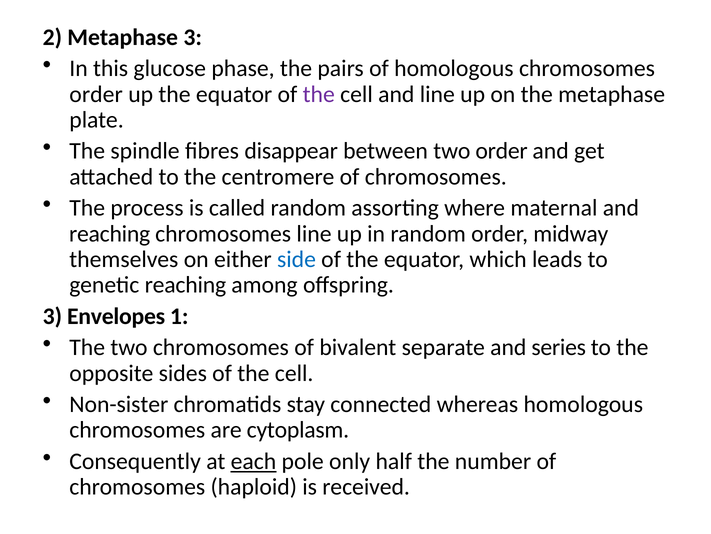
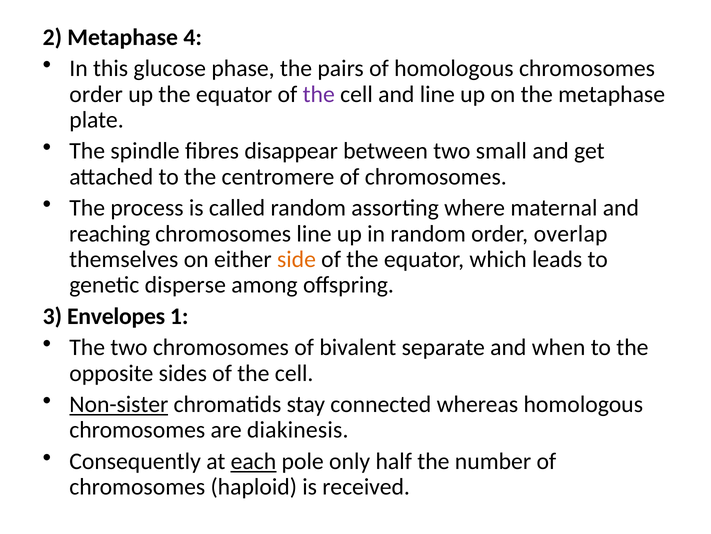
Metaphase 3: 3 -> 4 (193, 37)
two order: order -> small (501, 151)
midway: midway -> overlap (571, 233)
side colour: blue -> orange (297, 259)
genetic reaching: reaching -> disperse (185, 285)
series: series -> when (559, 347)
Non-sister underline: none -> present (119, 404)
cytoplasm: cytoplasm -> diakinesis (298, 429)
